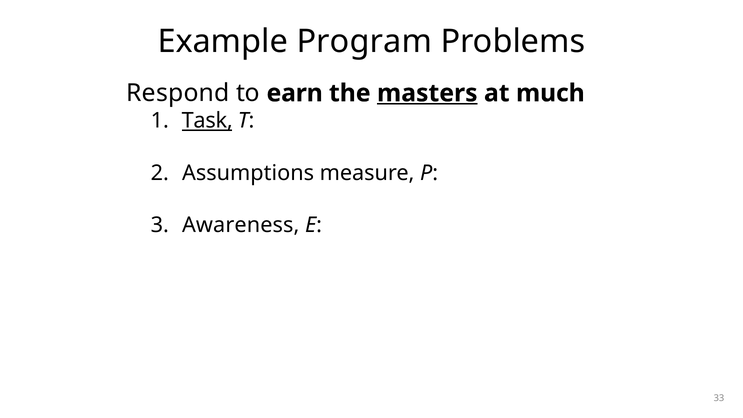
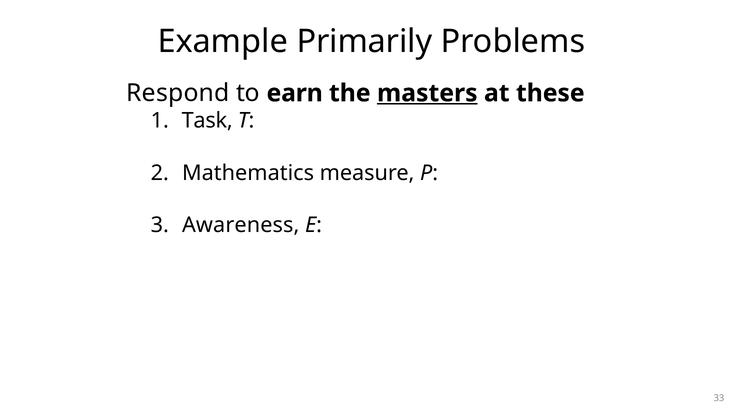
Program: Program -> Primarily (364, 41)
much: much -> these (550, 93)
Task underline: present -> none (207, 121)
Assumptions: Assumptions -> Mathematics (248, 173)
